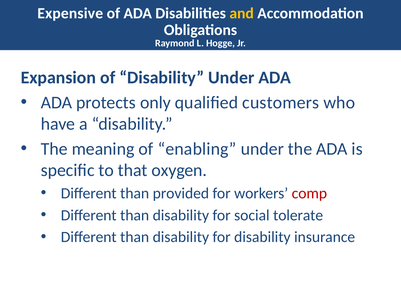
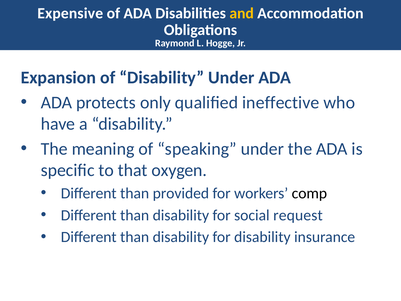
customers: customers -> ineffective (281, 102)
enabling: enabling -> speaking (197, 149)
comp colour: red -> black (309, 193)
tolerate: tolerate -> request (298, 215)
